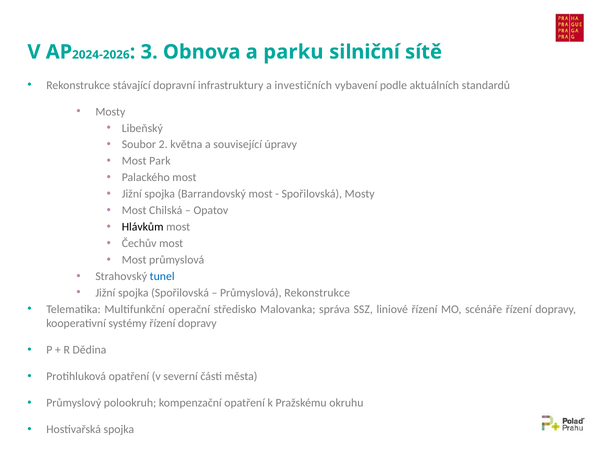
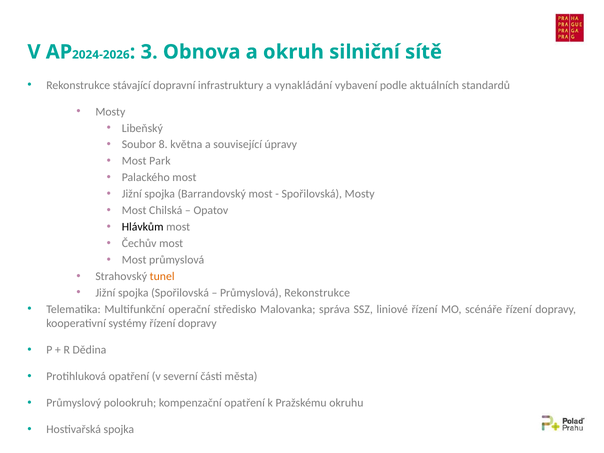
parku: parku -> okruh (293, 52)
investičních: investičních -> vynakládání (303, 85)
2: 2 -> 8 (163, 145)
tunel colour: blue -> orange (162, 276)
